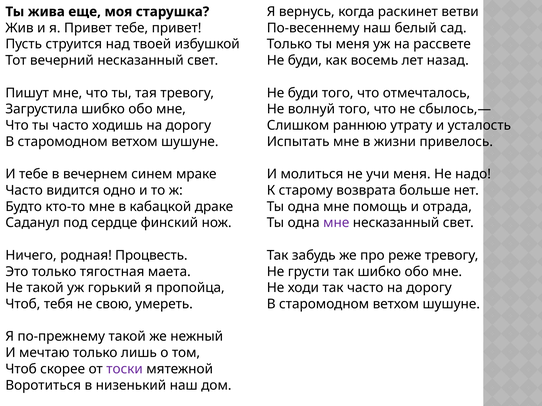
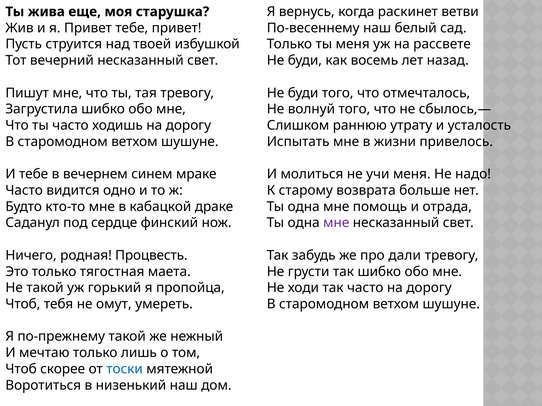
реже: реже -> дали (405, 256)
свою: свою -> омут (114, 304)
тоски colour: purple -> blue (125, 369)
